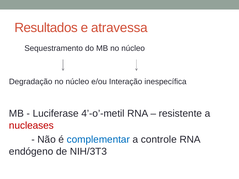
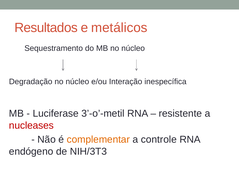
atravessa: atravessa -> metálicos (119, 28)
4’-o’-metil: 4’-o’-metil -> 3’-o’-metil (103, 114)
complementar colour: blue -> orange (98, 140)
